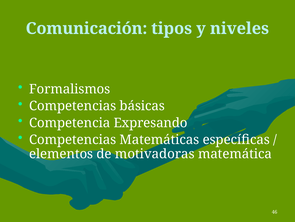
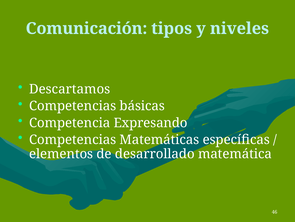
Formalismos: Formalismos -> Descartamos (70, 89)
motivadoras: motivadoras -> desarrollado (155, 153)
